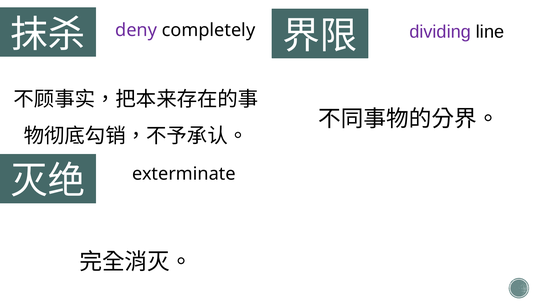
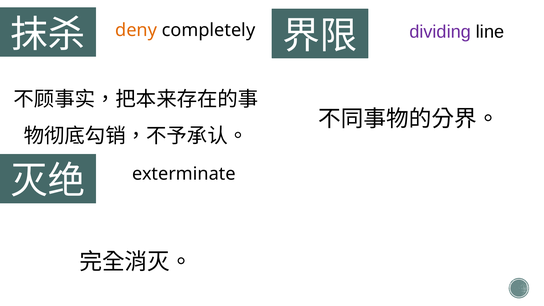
deny colour: purple -> orange (136, 30)
